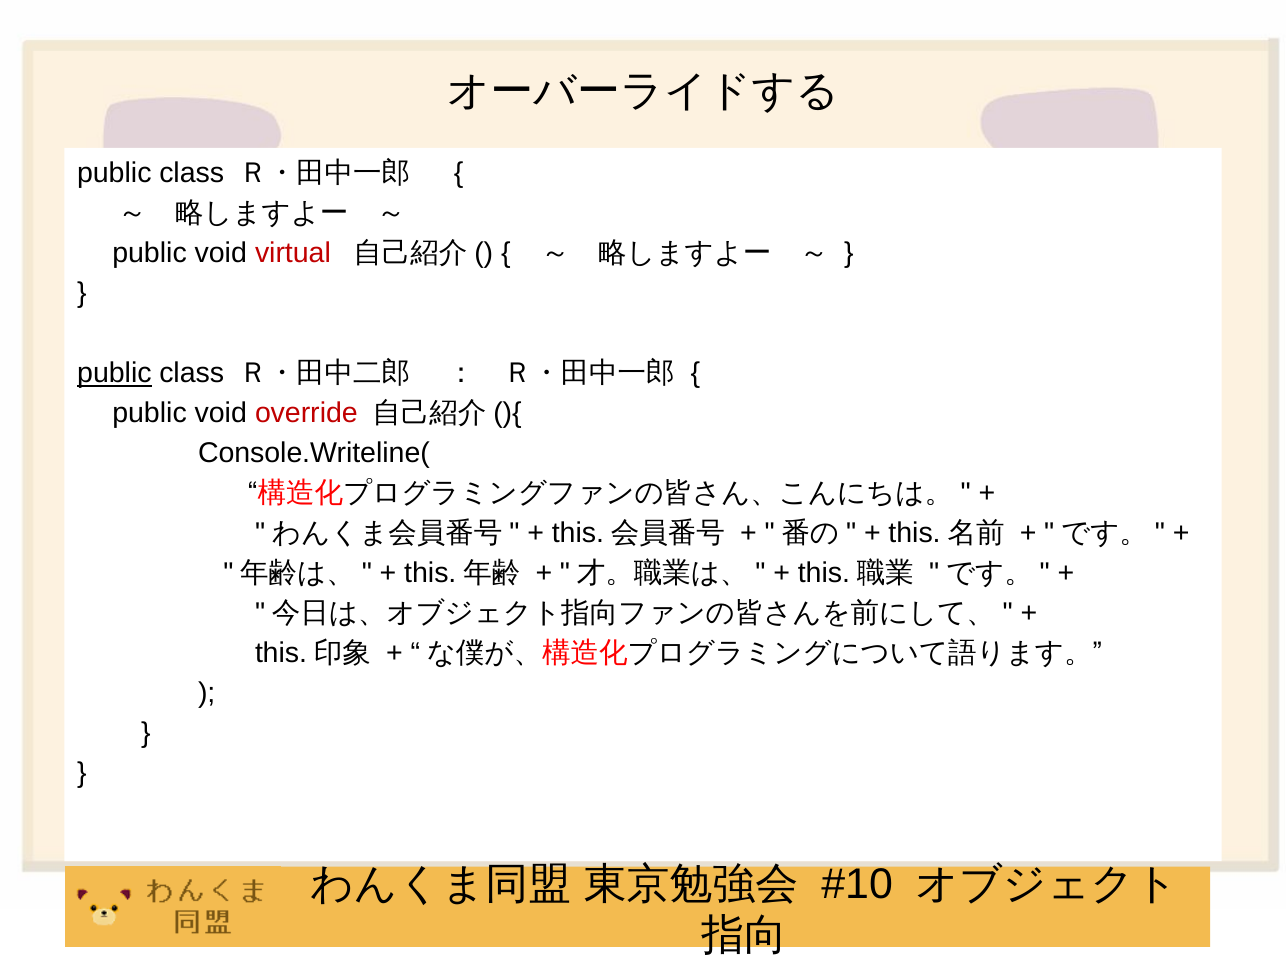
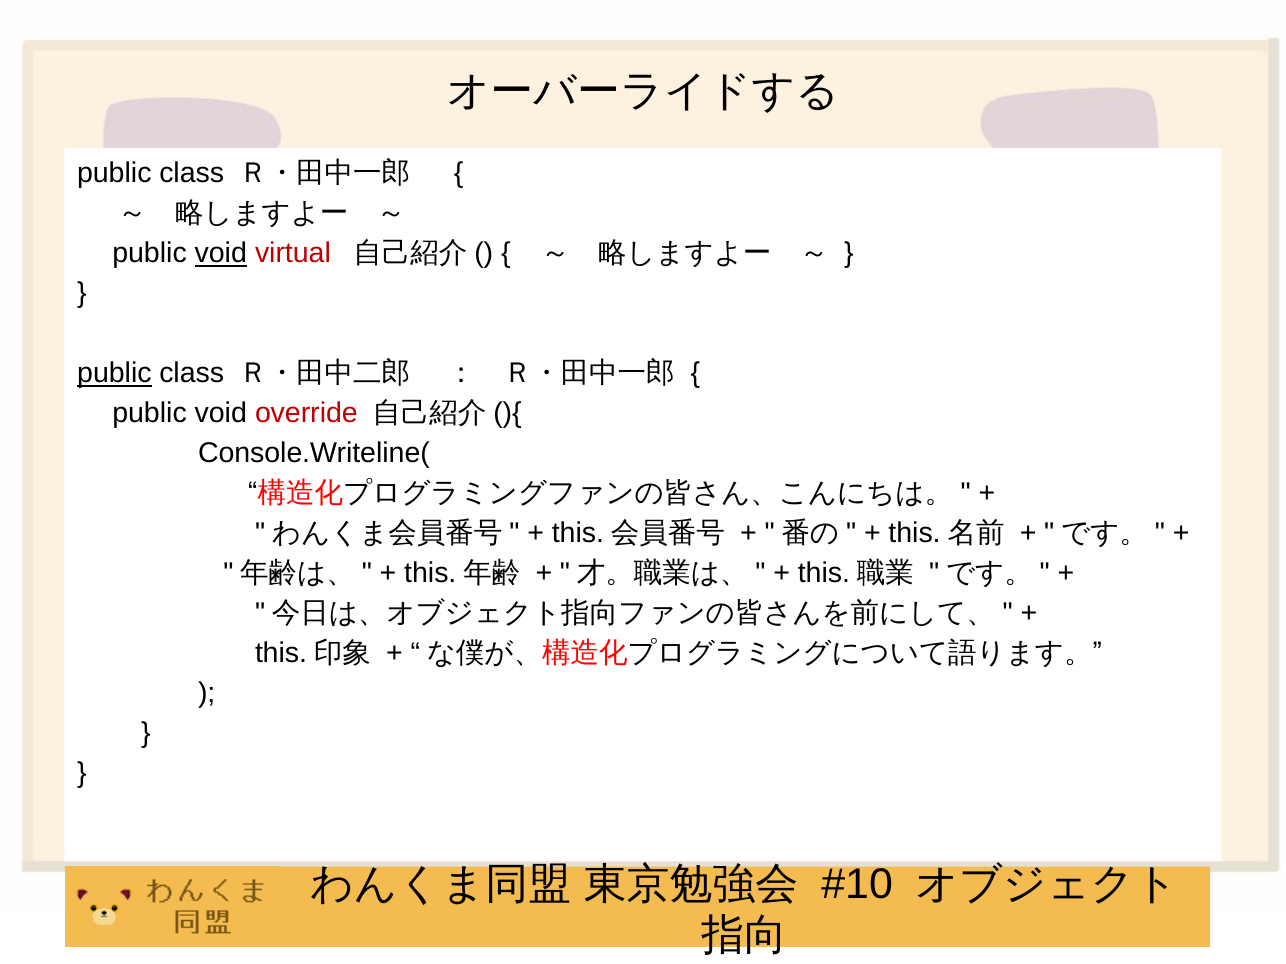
void underline: none -> present (221, 254)
